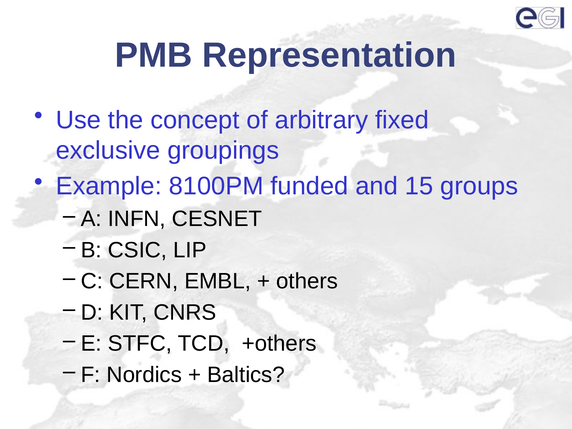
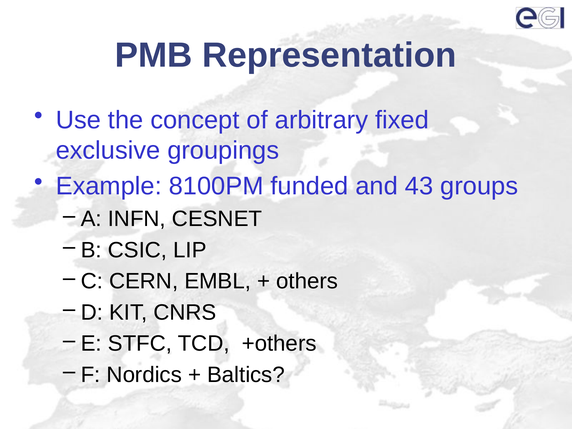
15: 15 -> 43 (419, 186)
